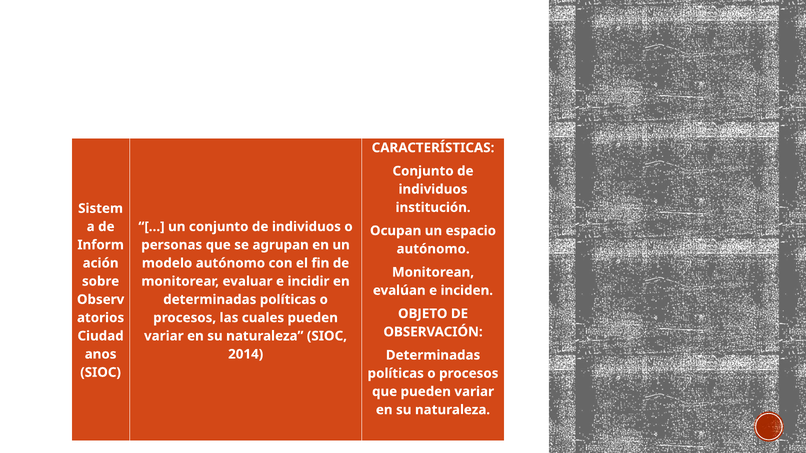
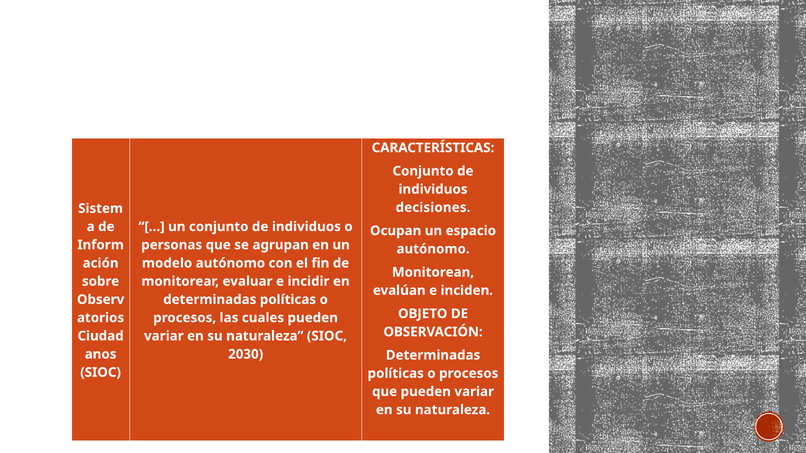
institución: institución -> decisiones (433, 208)
2014: 2014 -> 2030 (246, 354)
